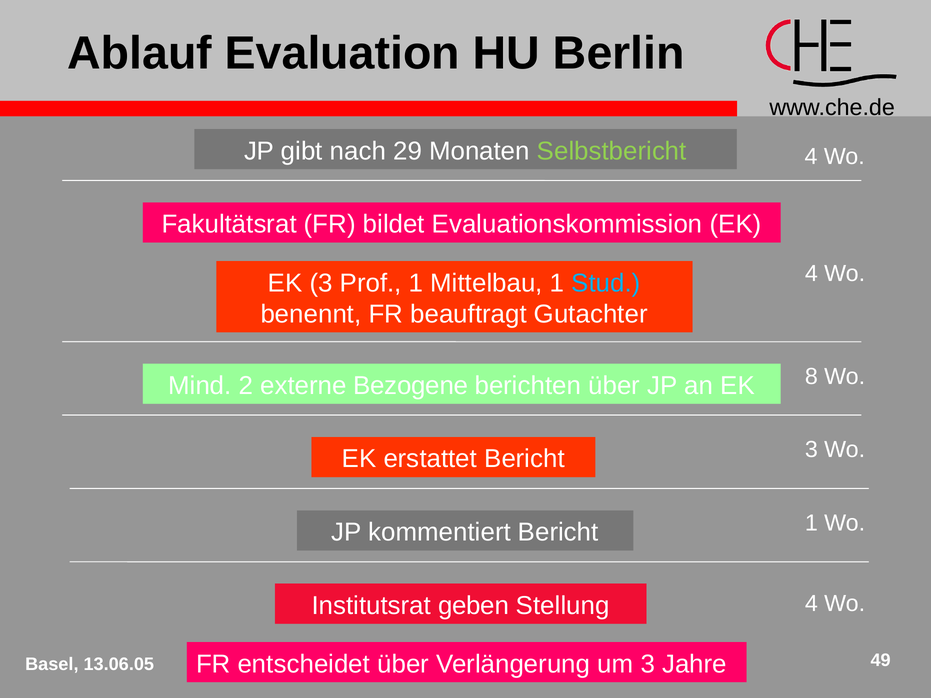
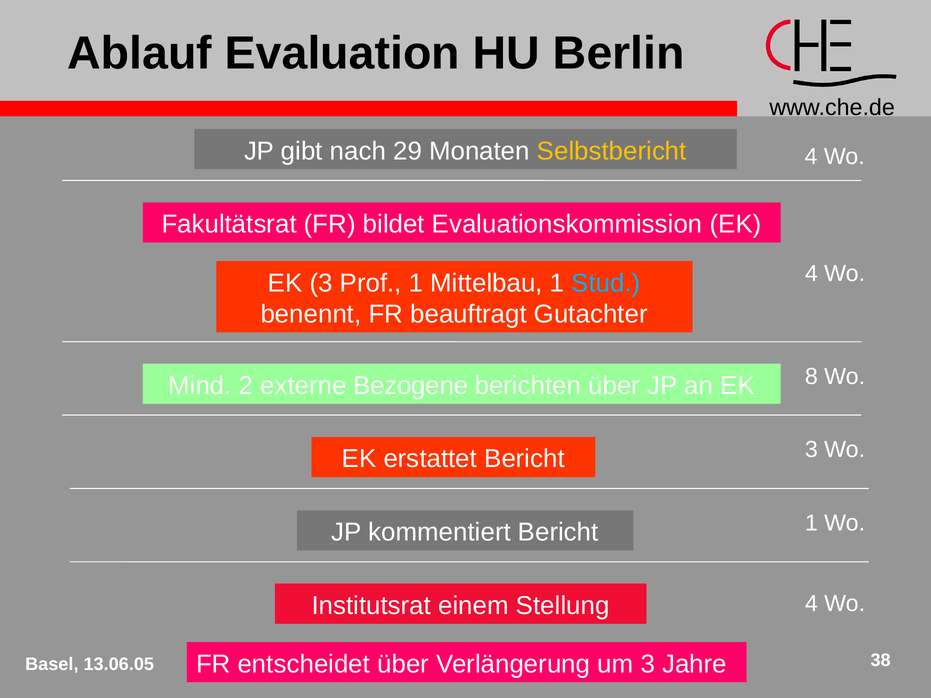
Selbstbericht colour: light green -> yellow (612, 151)
geben: geben -> einem (473, 606)
49: 49 -> 38 (881, 661)
